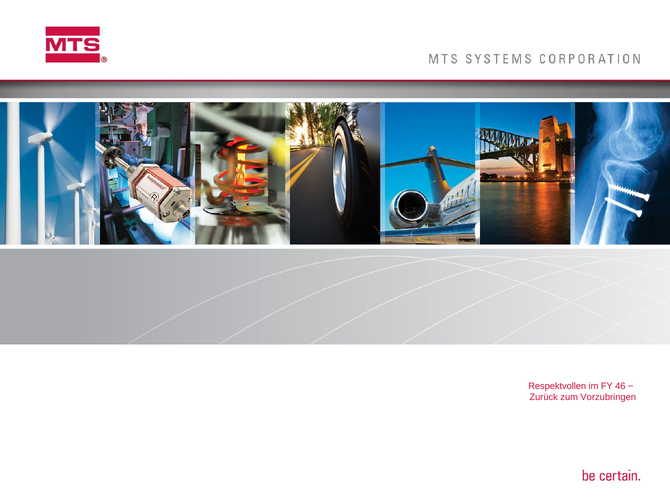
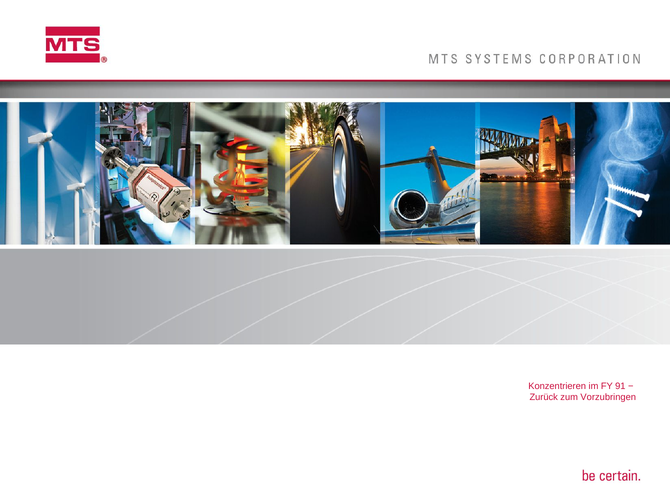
Respektvollen: Respektvollen -> Konzentrieren (557, 386)
46: 46 -> 91 (620, 386)
